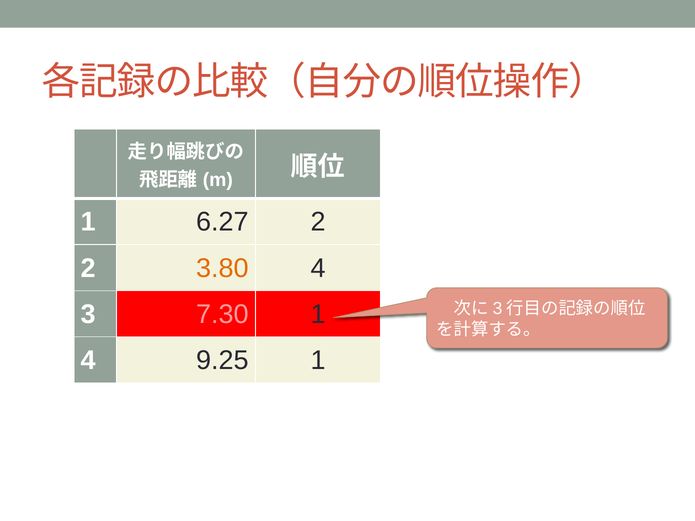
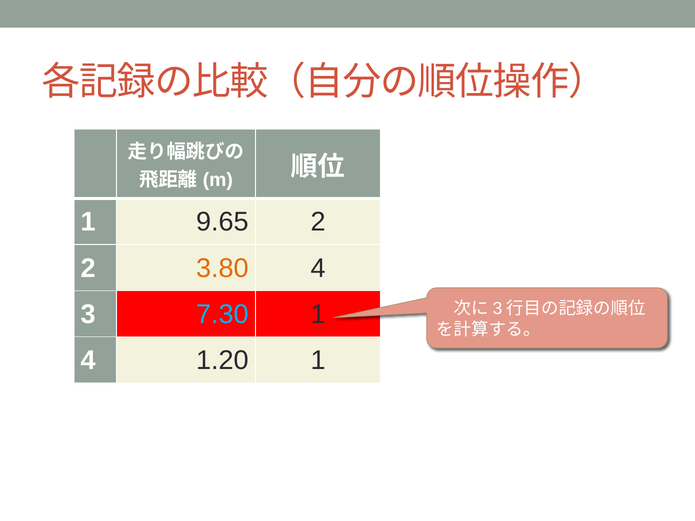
6.27: 6.27 -> 9.65 (222, 222)
7.30 colour: pink -> light blue (222, 314)
9.25: 9.25 -> 1.20 (222, 360)
